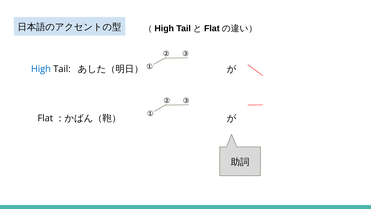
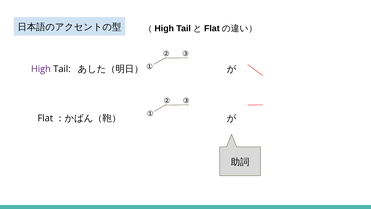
High colour: blue -> purple (41, 69)
